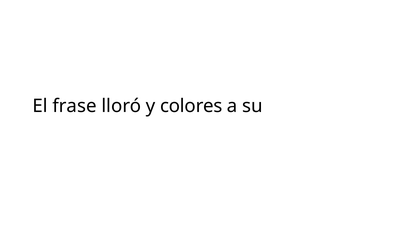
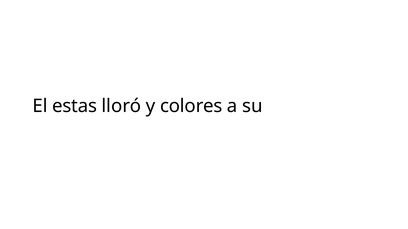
frase: frase -> estas (75, 106)
